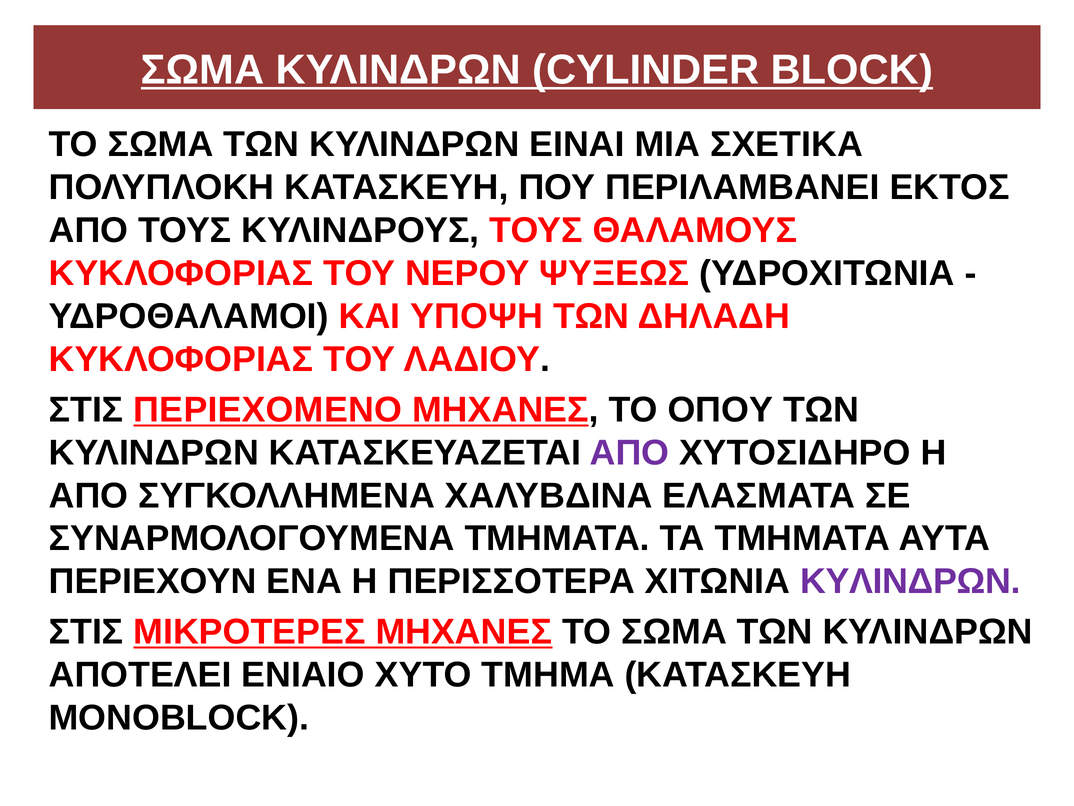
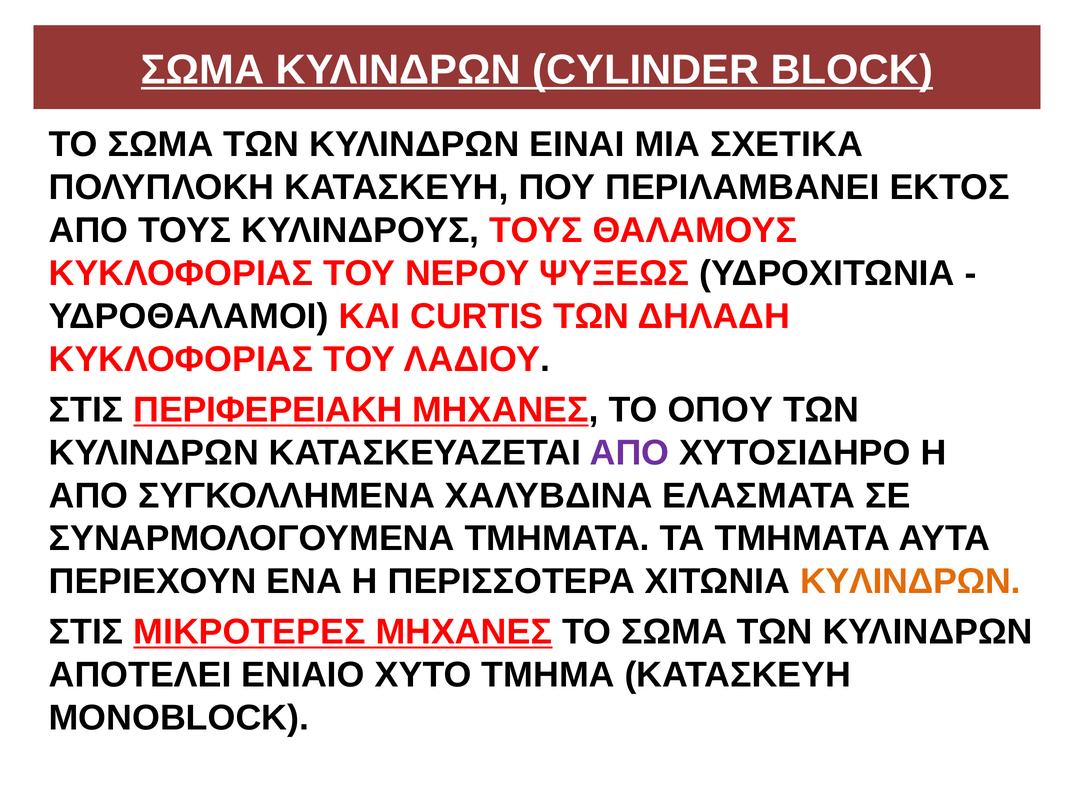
ΥΠΟΨΗ: ΥΠΟΨΗ -> CURTIS (477, 316)
ΠΕΡΙΕΧΟΜΕΝΟ: ΠΕΡΙΕΧΟΜΕΝΟ -> ΠΕΡΙΦΕΡΕΙΑΚΗ (268, 409)
ΚΥΛΙΝΔΡΩΝ colour: purple -> orange (910, 581)
